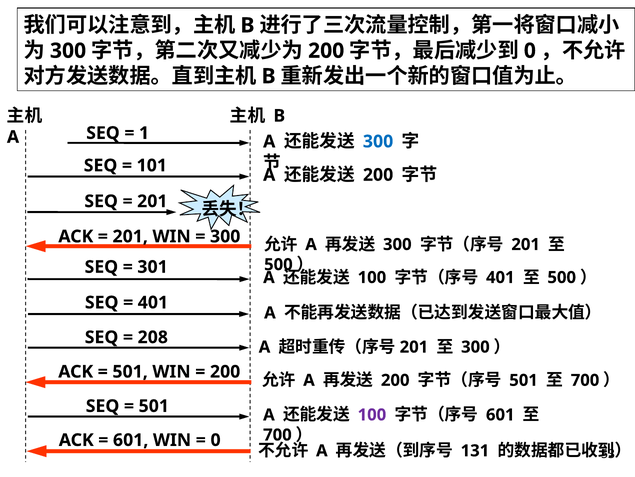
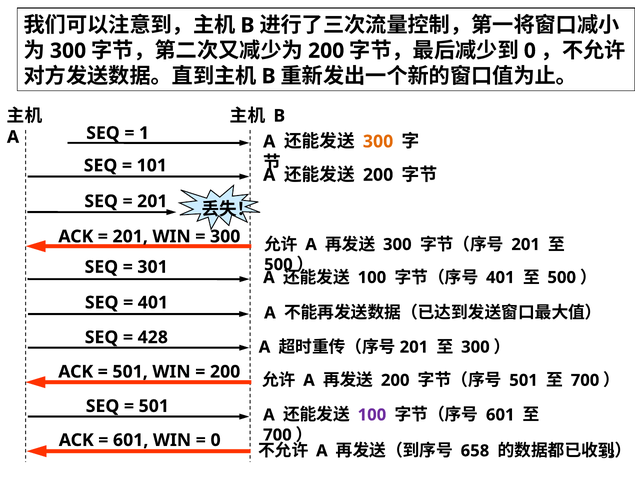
300 colour: blue -> orange (378, 141)
208: 208 -> 428 (153, 337)
131: 131 -> 658 (475, 450)
